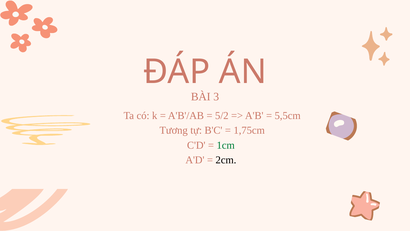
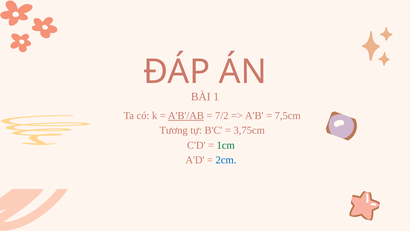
3: 3 -> 1 (216, 96)
A'B'/AB underline: none -> present (186, 116)
5/2: 5/2 -> 7/2 (222, 116)
5,5cm: 5,5cm -> 7,5cm (288, 116)
1,75cm: 1,75cm -> 3,75cm (249, 130)
2cm colour: black -> blue (226, 160)
